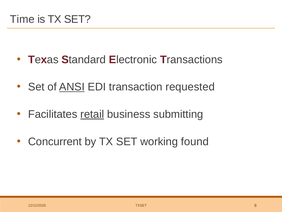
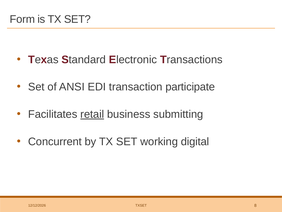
Time: Time -> Form (22, 19)
ANSI underline: present -> none (72, 87)
requested: requested -> participate (190, 87)
found: found -> digital (195, 141)
